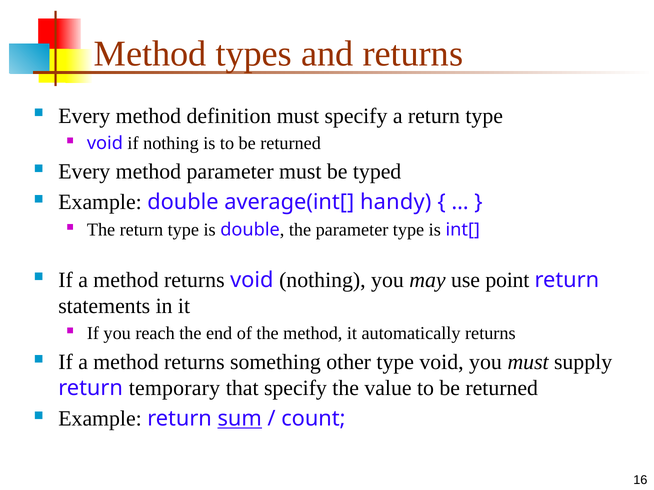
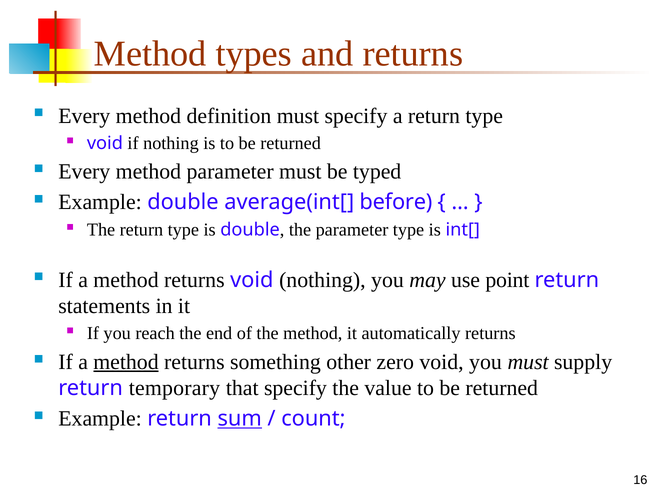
handy: handy -> before (396, 202)
method underline: none -> present (126, 362)
other type: type -> zero (395, 362)
